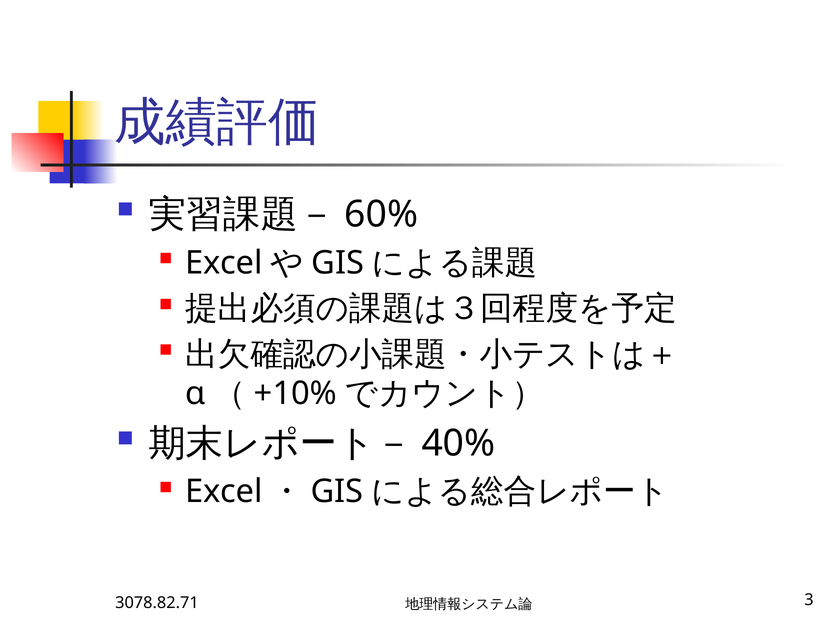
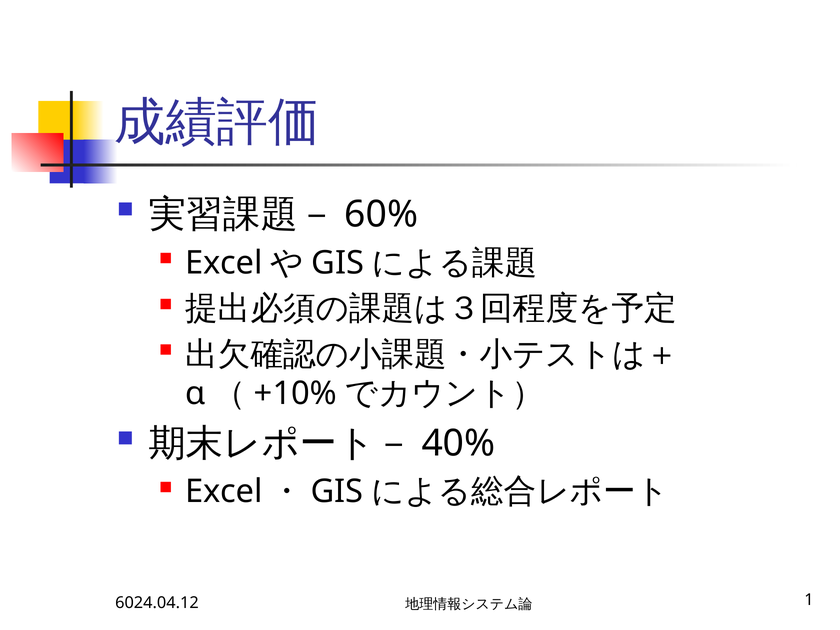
3078.82.71: 3078.82.71 -> 6024.04.12 (157, 603)
3: 3 -> 1 (809, 600)
